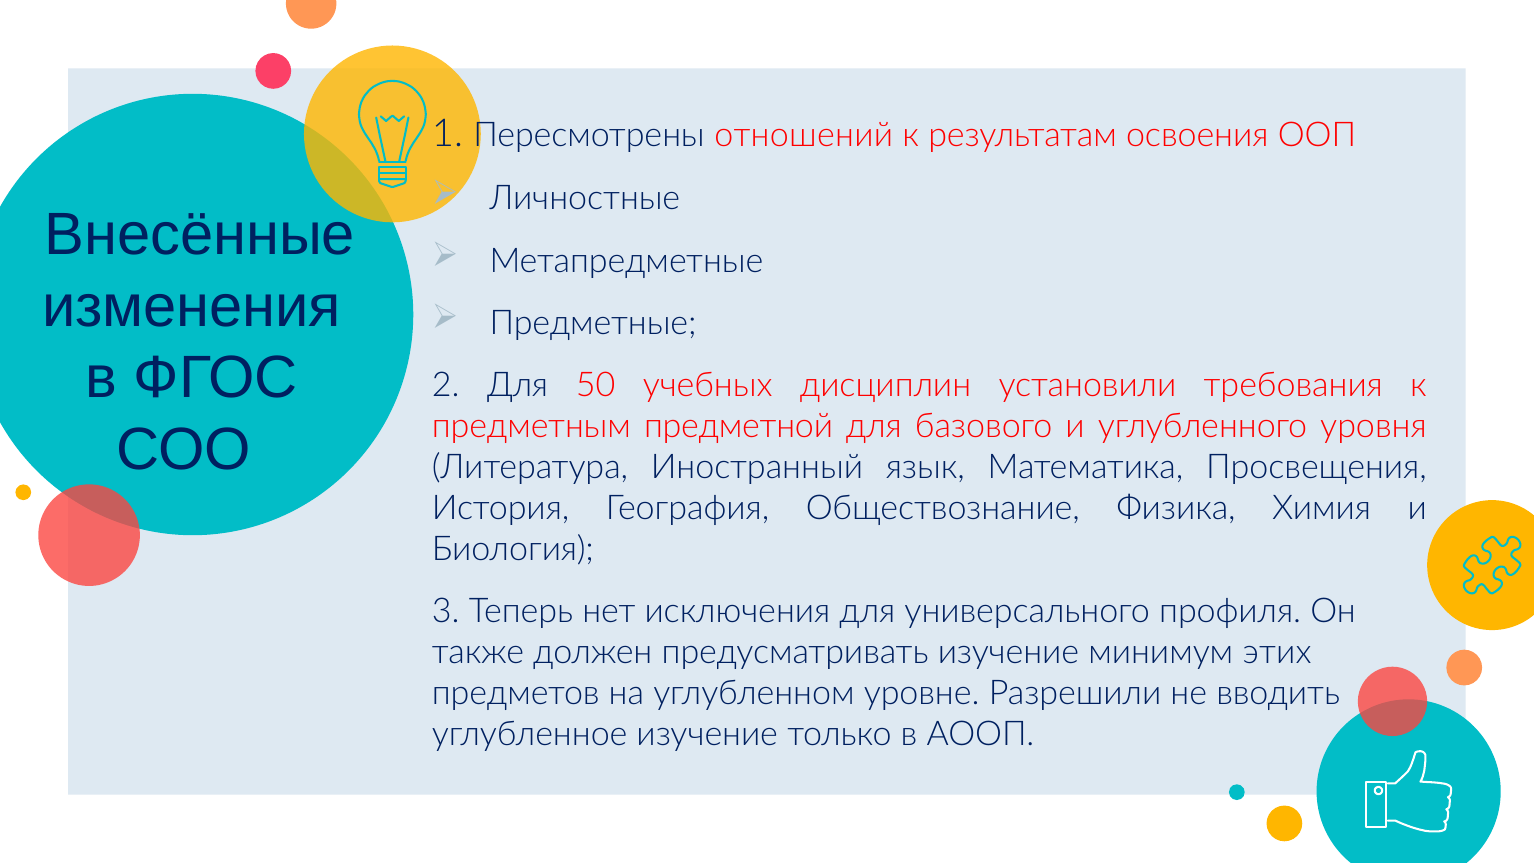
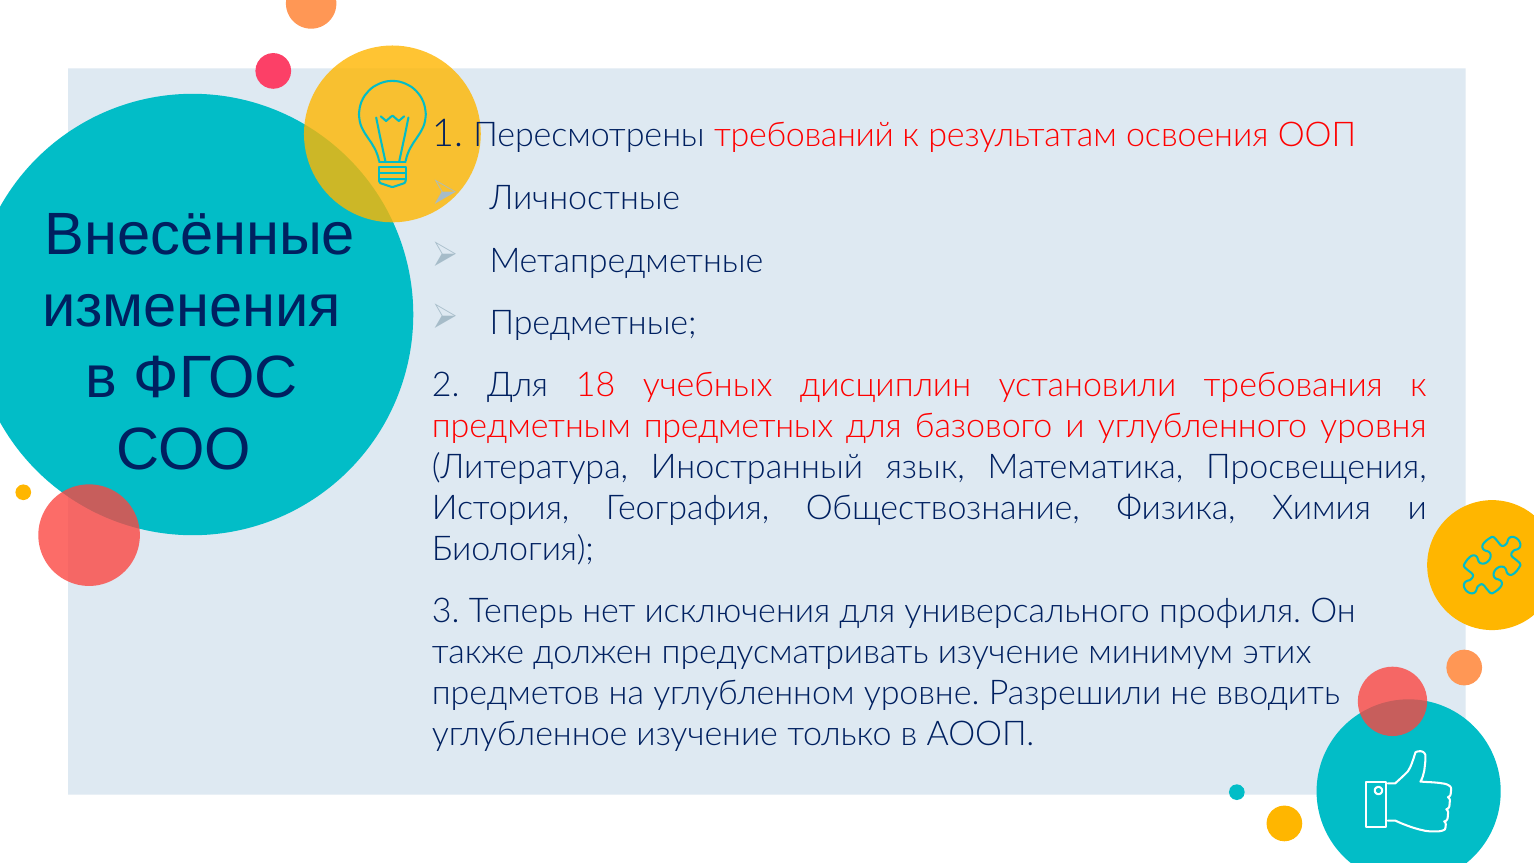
отношений: отношений -> требований (804, 136)
50: 50 -> 18 (596, 385)
предметной: предметной -> предметных (739, 426)
